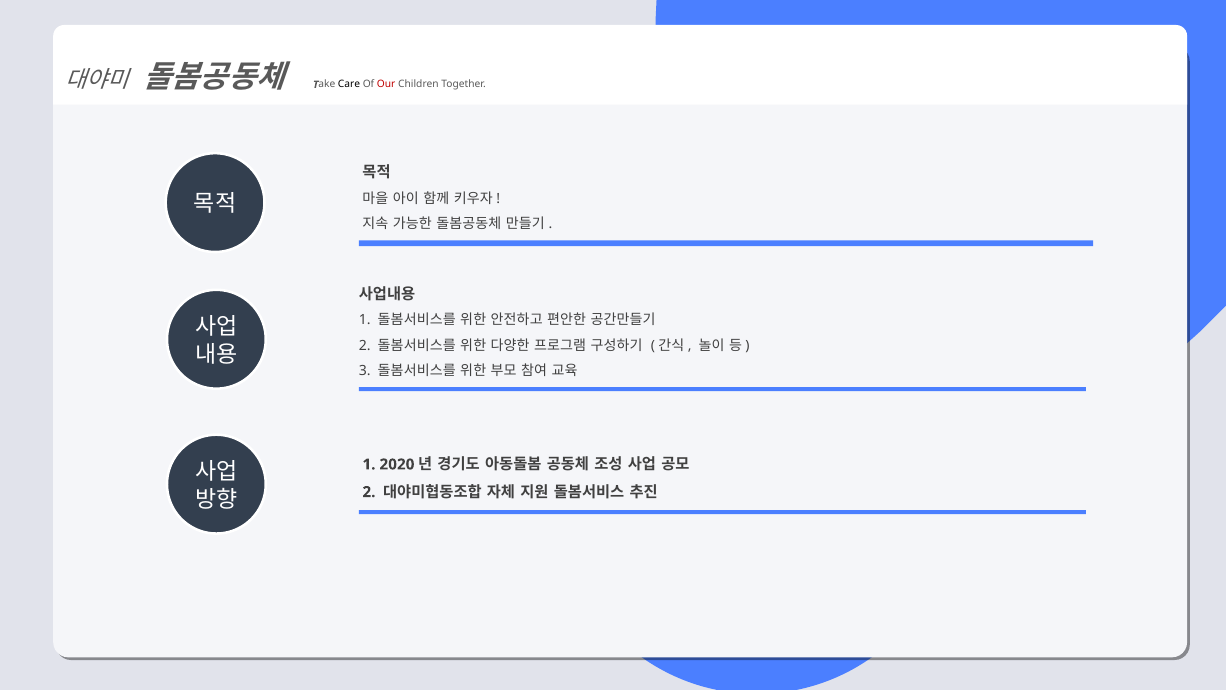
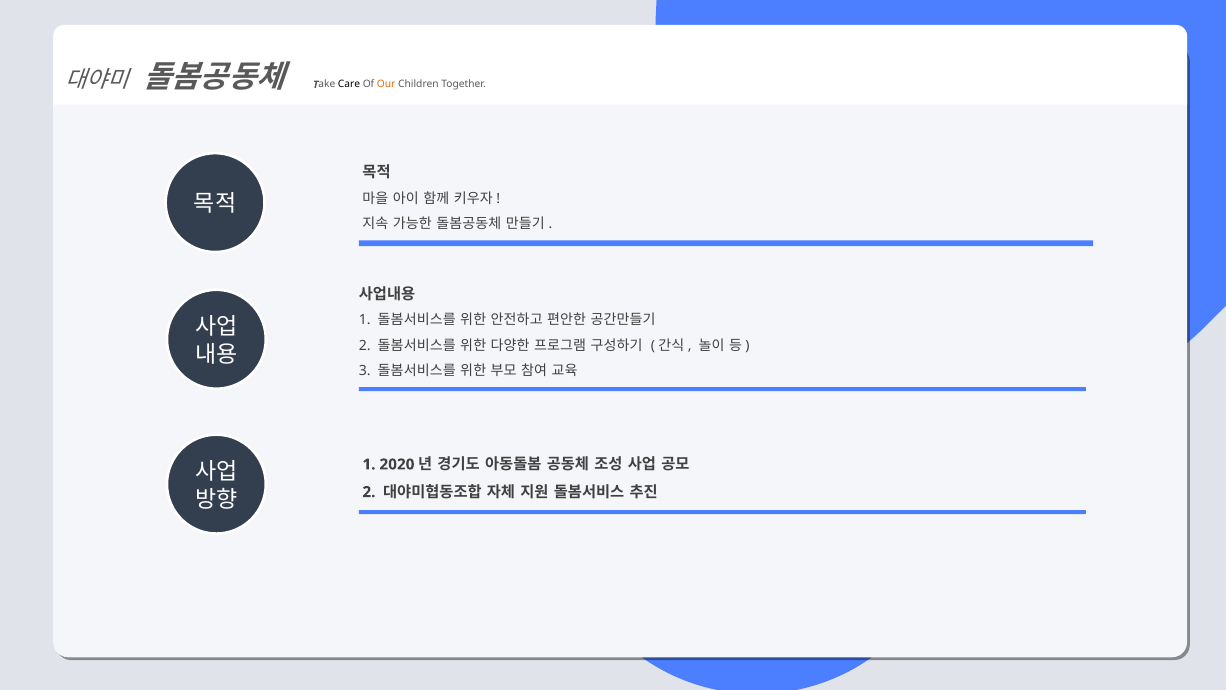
Our colour: red -> orange (386, 84)
